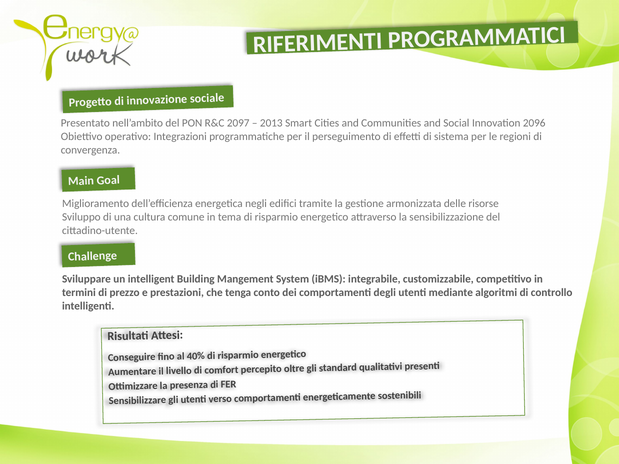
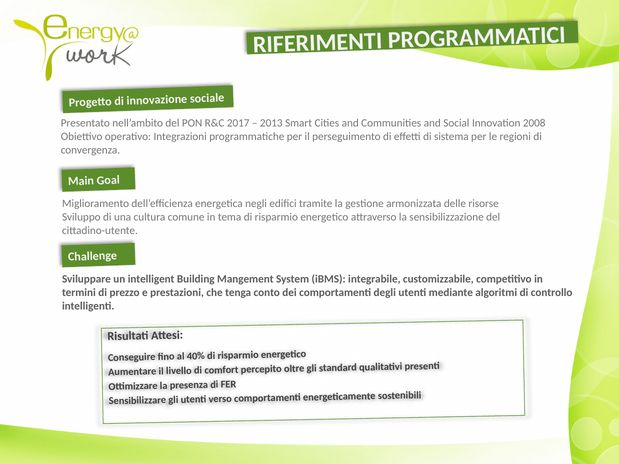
2097: 2097 -> 2017 (238, 123)
2096: 2096 -> 2008 (534, 123)
